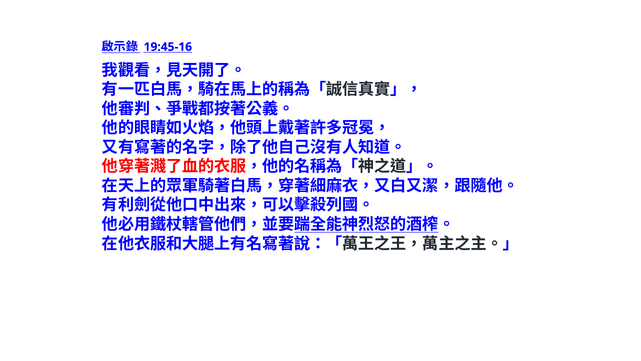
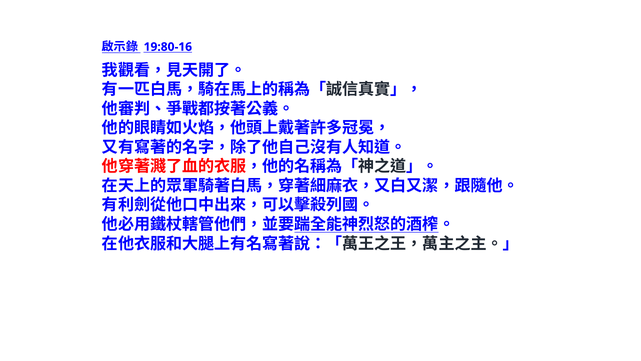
19:45-16: 19:45-16 -> 19:80-16 (168, 47)
